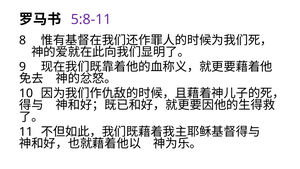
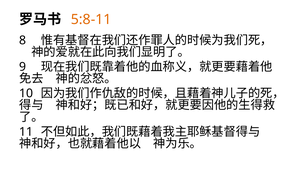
5:8-11 colour: purple -> orange (91, 20)
